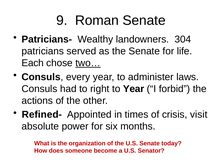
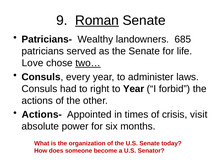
Roman underline: none -> present (97, 20)
304: 304 -> 685 (183, 39)
Each: Each -> Love (33, 63)
Refined-: Refined- -> Actions- (42, 114)
